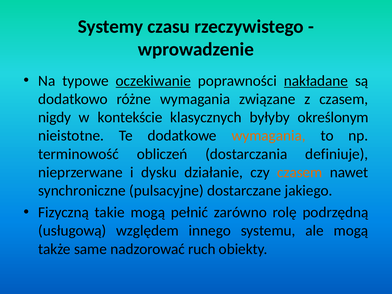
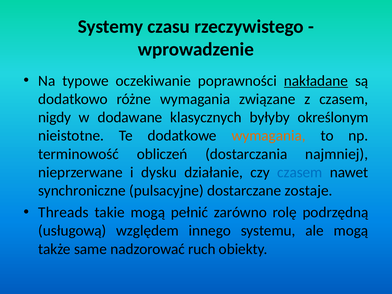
oczekiwanie underline: present -> none (153, 81)
kontekście: kontekście -> dodawane (130, 117)
definiuje: definiuje -> najmniej (337, 154)
czasem colour: orange -> blue (300, 172)
jakiego: jakiego -> zostaje (309, 191)
Fizyczną: Fizyczną -> Threads (63, 212)
